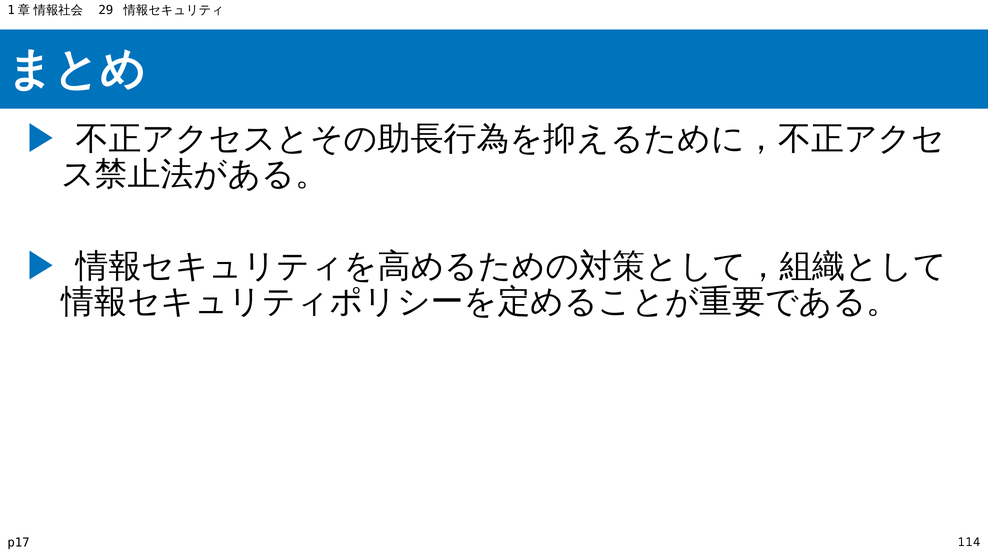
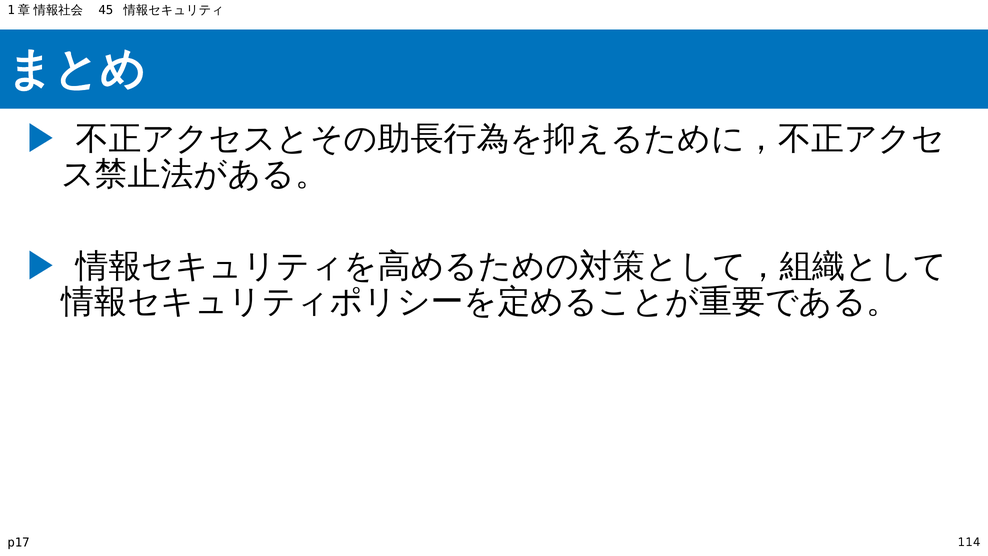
29: 29 -> 45 (106, 10)
